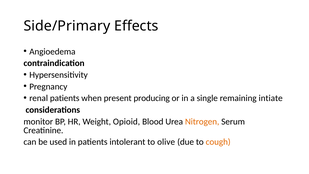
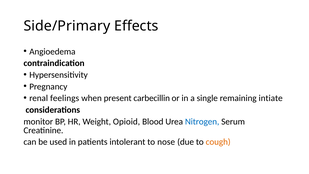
renal patients: patients -> feelings (65, 98)
producing: producing -> carbecillin (152, 98)
Nitrogen colour: orange -> blue (202, 121)
olive: olive -> nose (166, 142)
